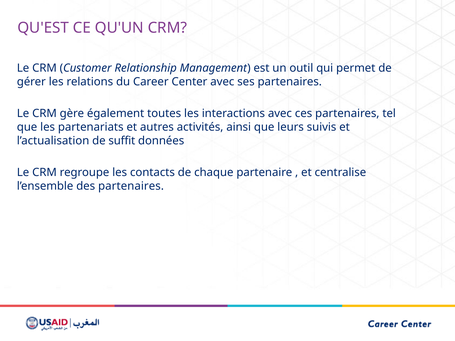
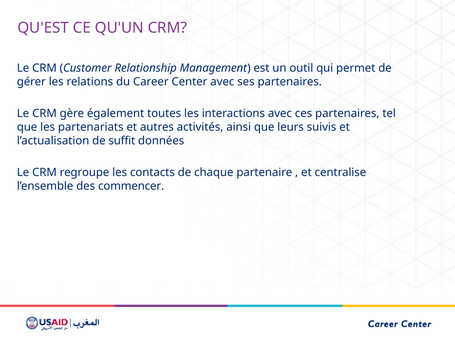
des partenaires: partenaires -> commencer (131, 186)
